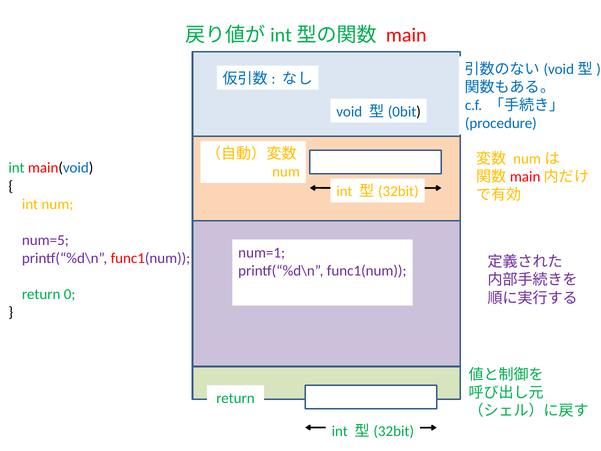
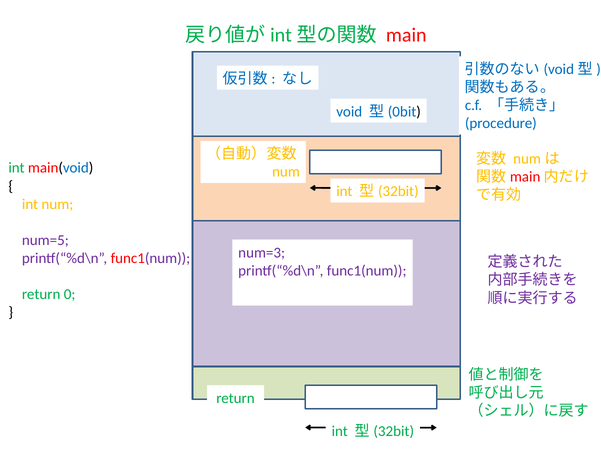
num=1: num=1 -> num=3 (262, 252)
